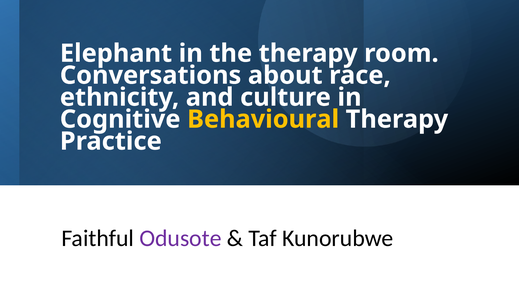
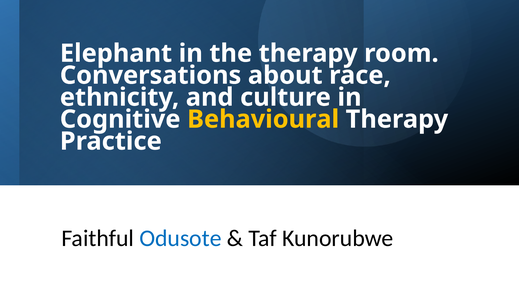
Odusote colour: purple -> blue (180, 238)
